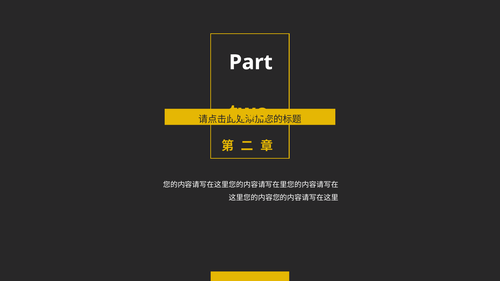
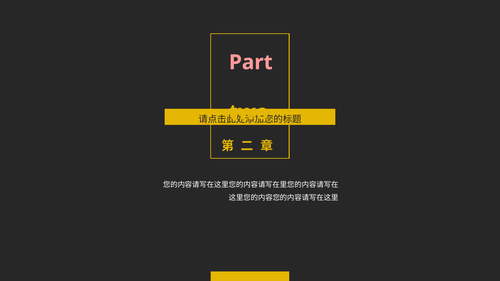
Part colour: white -> pink (251, 62)
